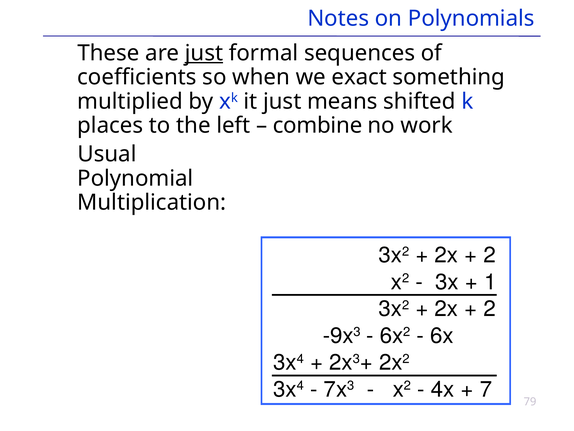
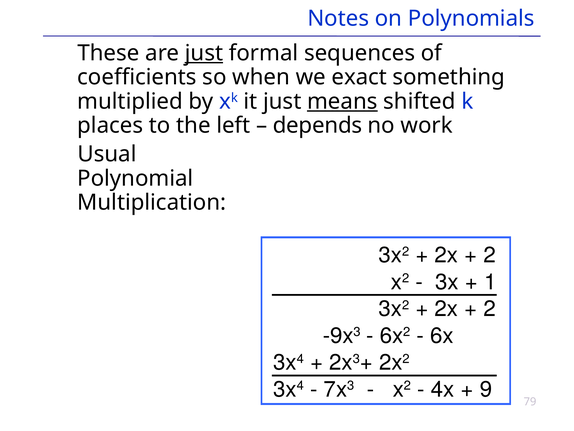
means underline: none -> present (342, 101)
combine: combine -> depends (318, 125)
7: 7 -> 9 (486, 389)
